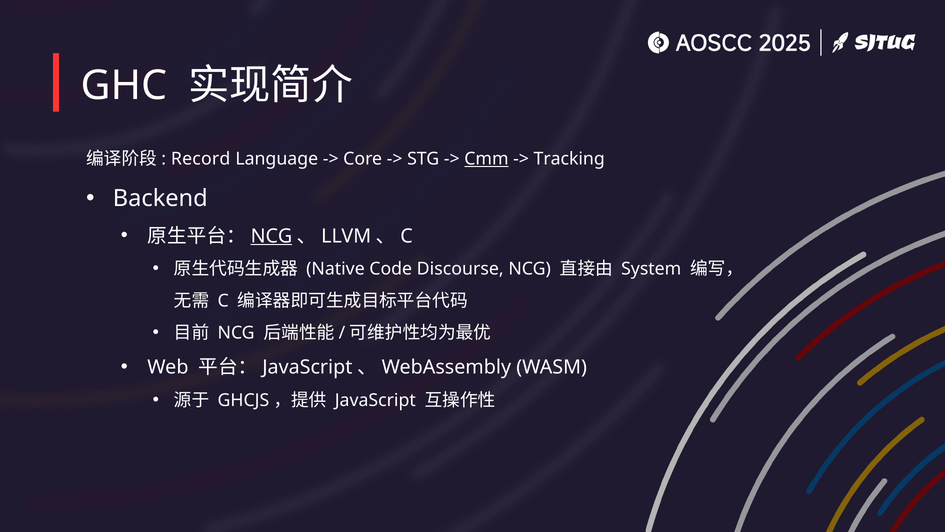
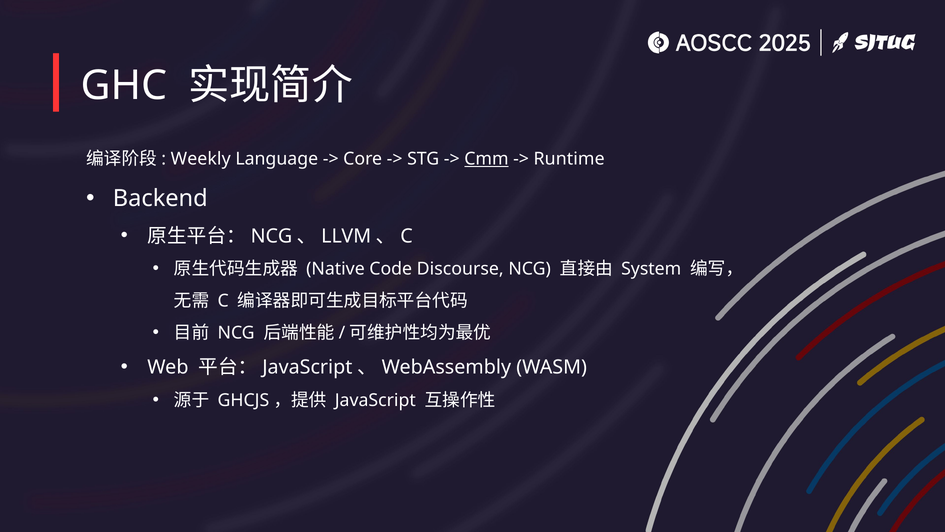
Record: Record -> Weekly (201, 159)
Tracking: Tracking -> Runtime (569, 159)
NCG underline: present -> none (271, 236)
